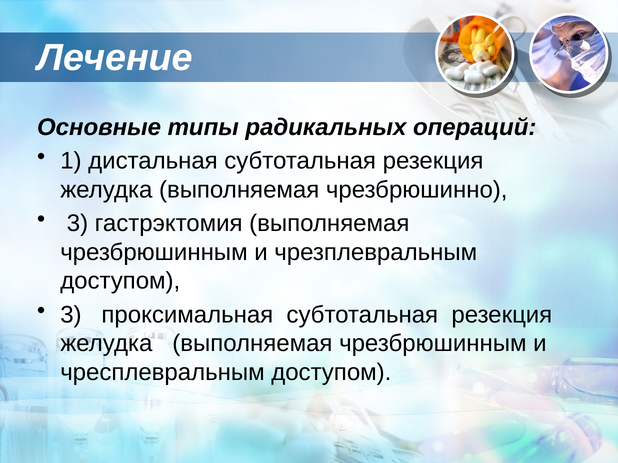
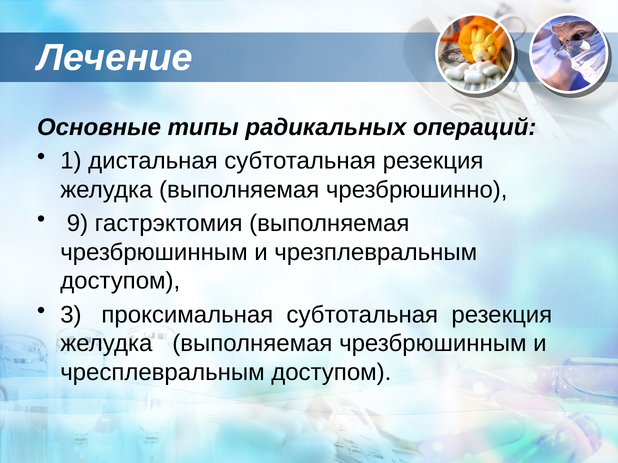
3: 3 -> 9 (78, 224)
